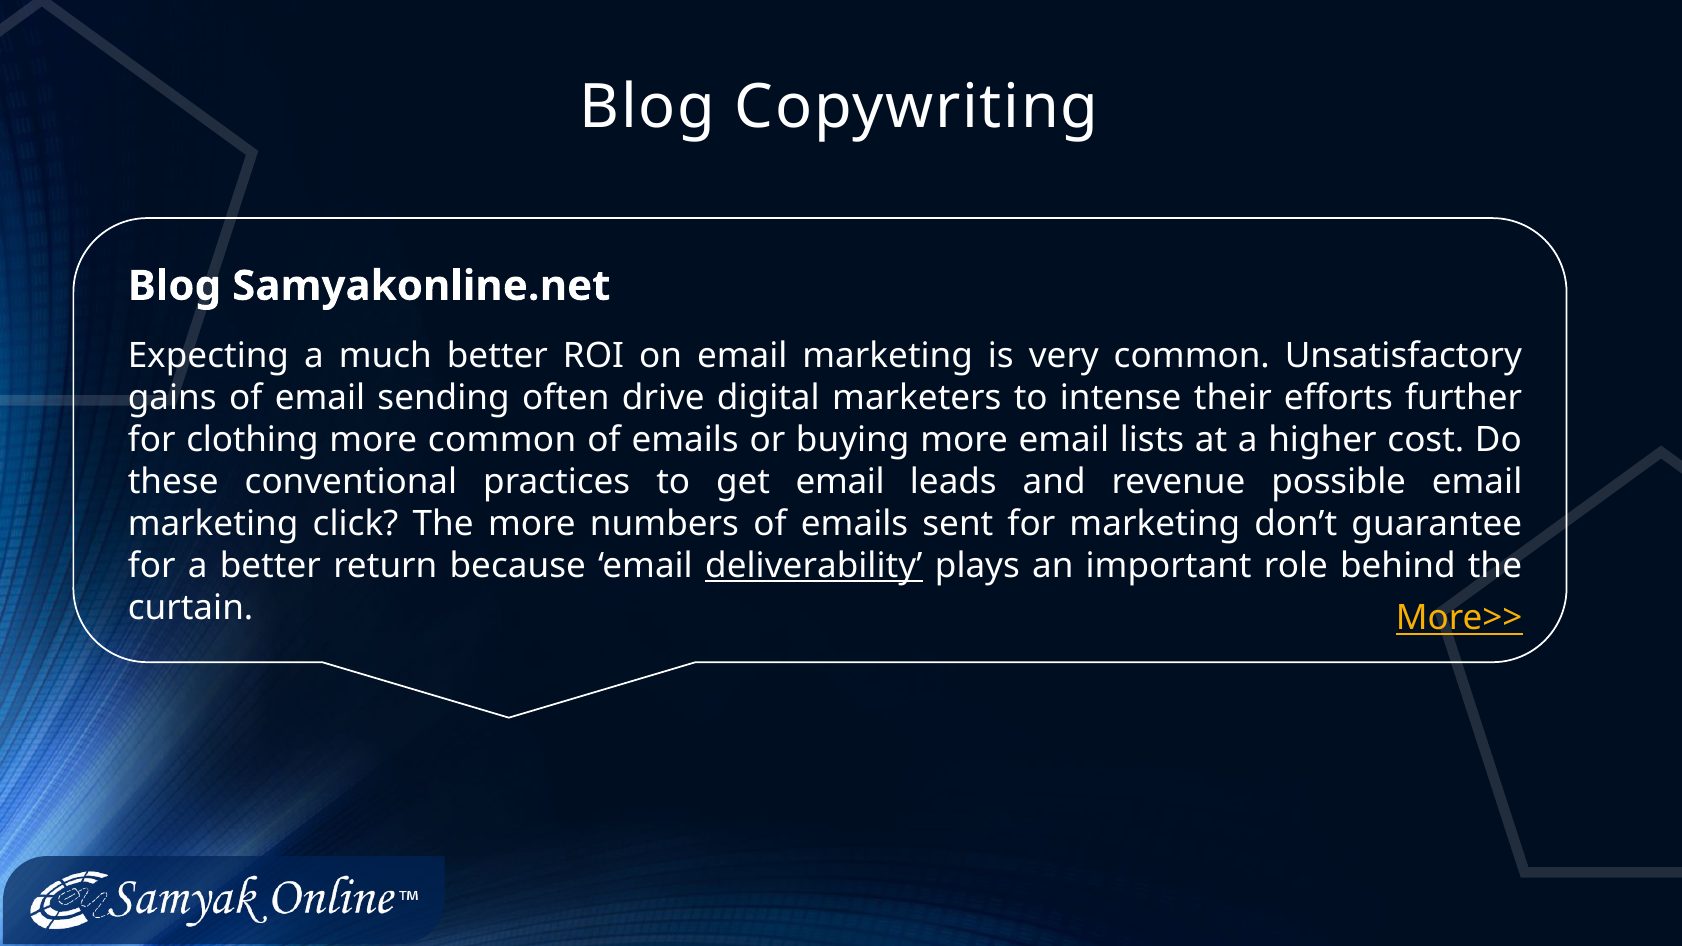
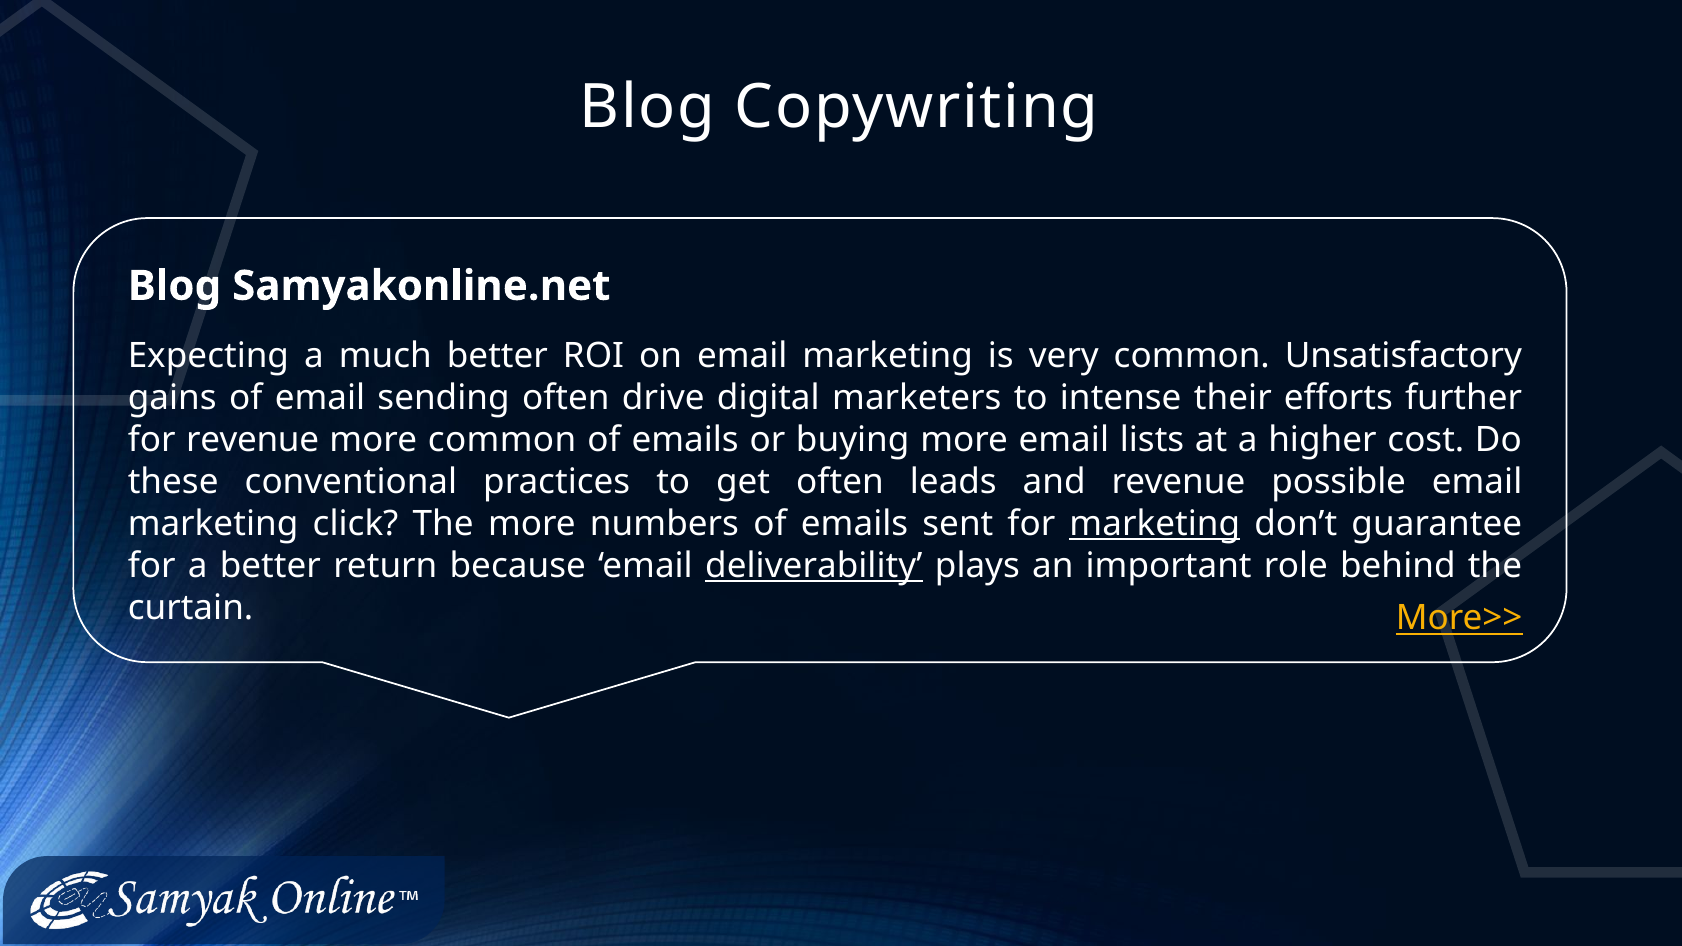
for clothing: clothing -> revenue (253, 440)
get email: email -> often (840, 482)
marketing underline: none -> present (1155, 524)
